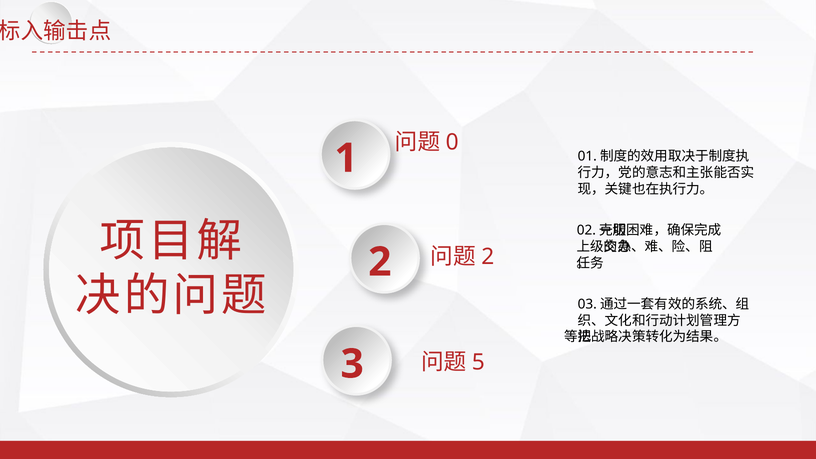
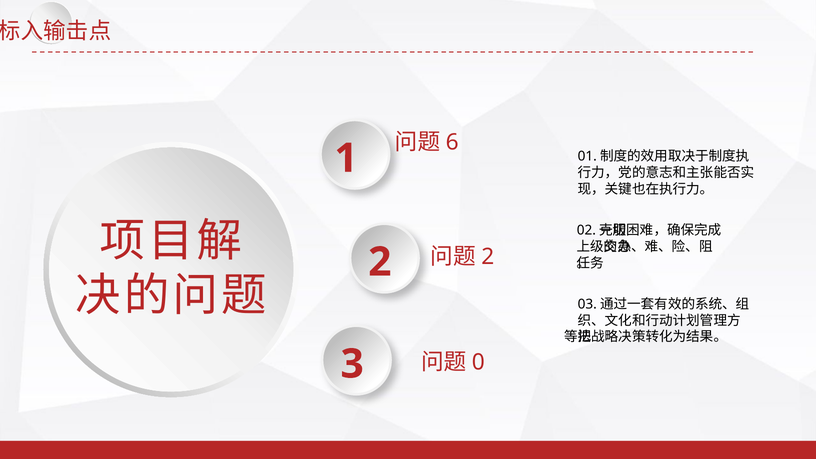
0: 0 -> 6 (452, 142)
5: 5 -> 0 (478, 363)
